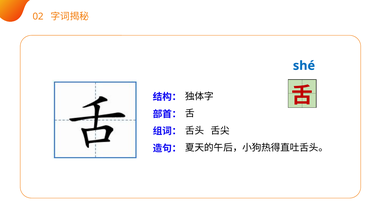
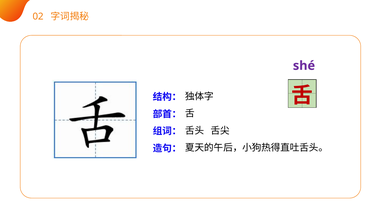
shé colour: blue -> purple (304, 66)
